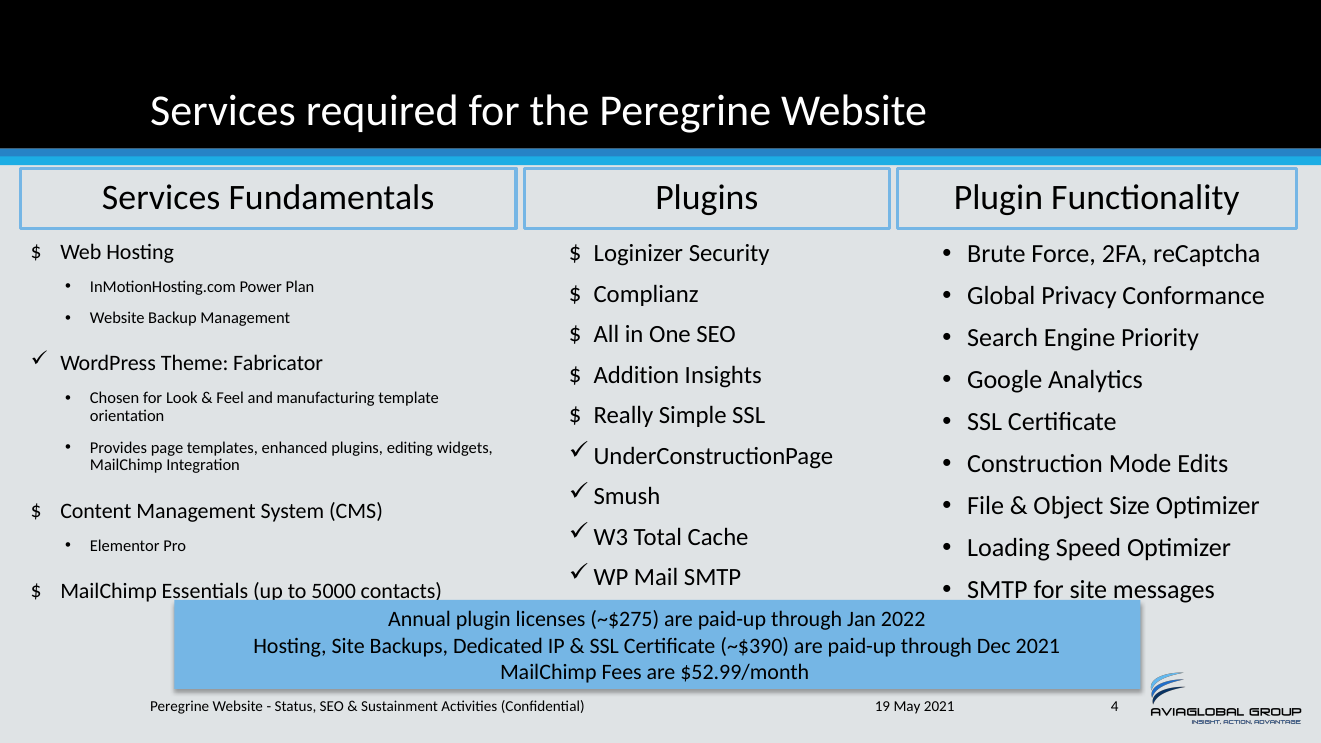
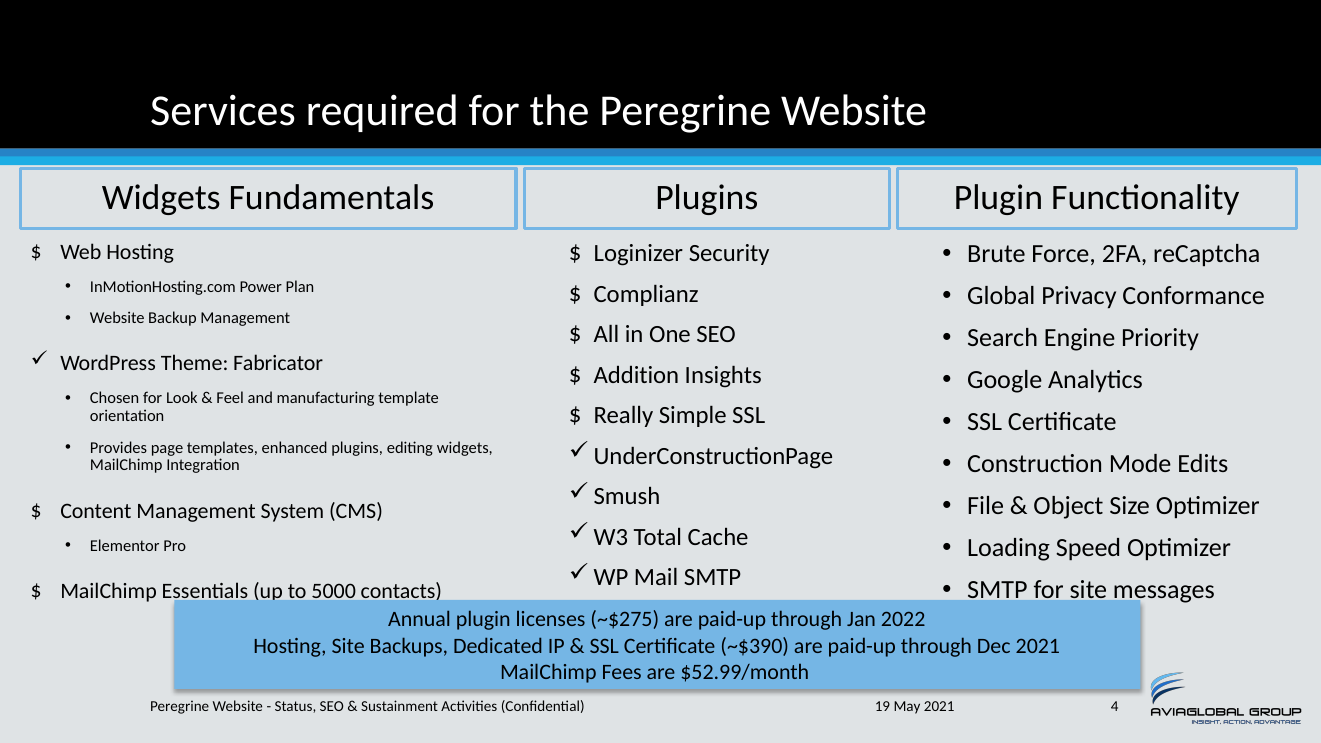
Services: Services -> Widgets (161, 198)
